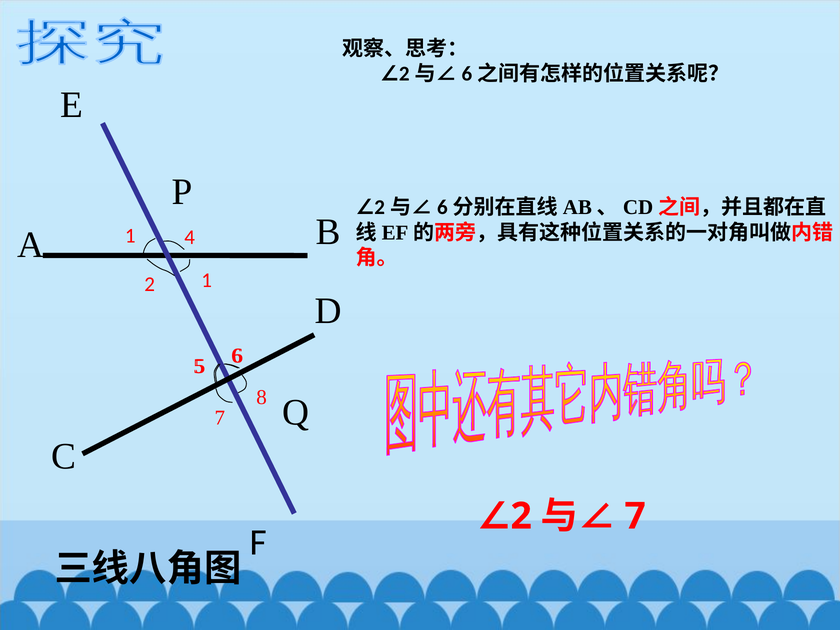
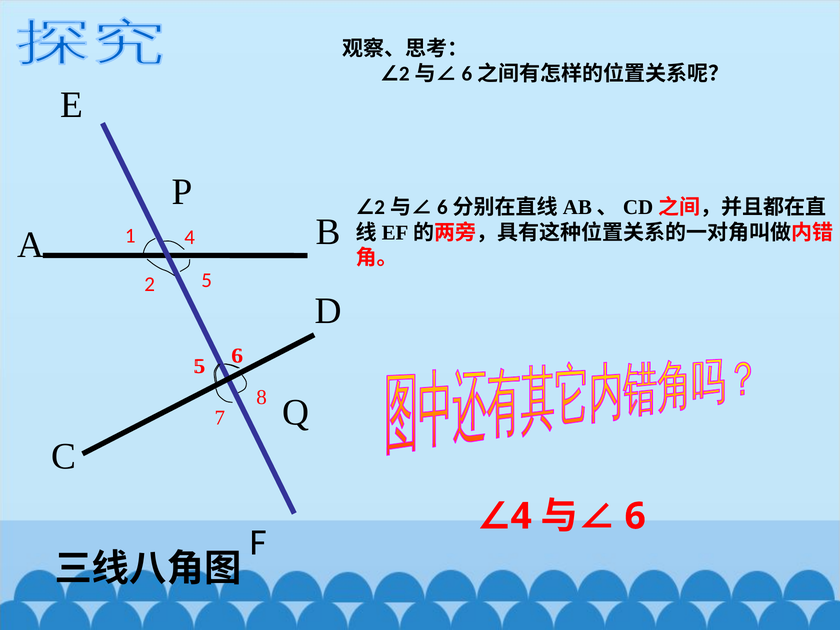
2 1: 1 -> 5 (207, 280)
2: 2 -> 4 (521, 516)
7: 7 -> 6 (635, 516)
